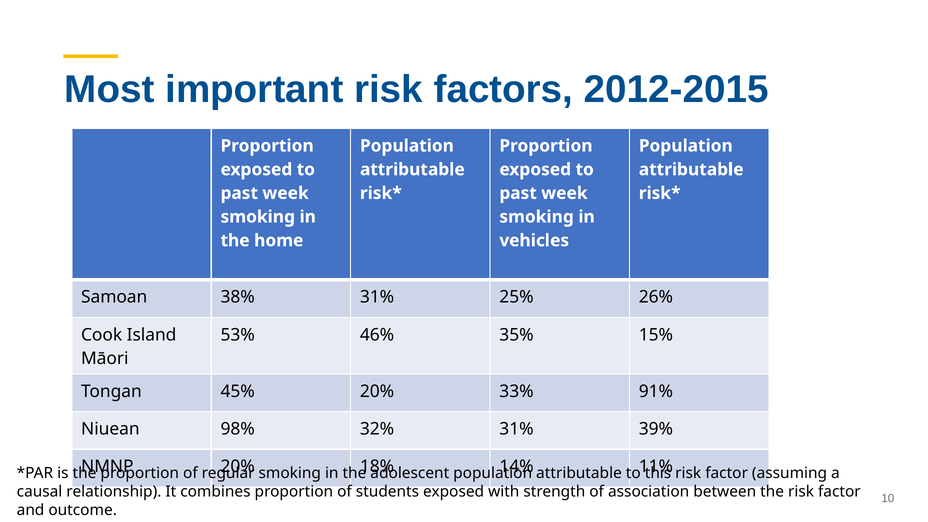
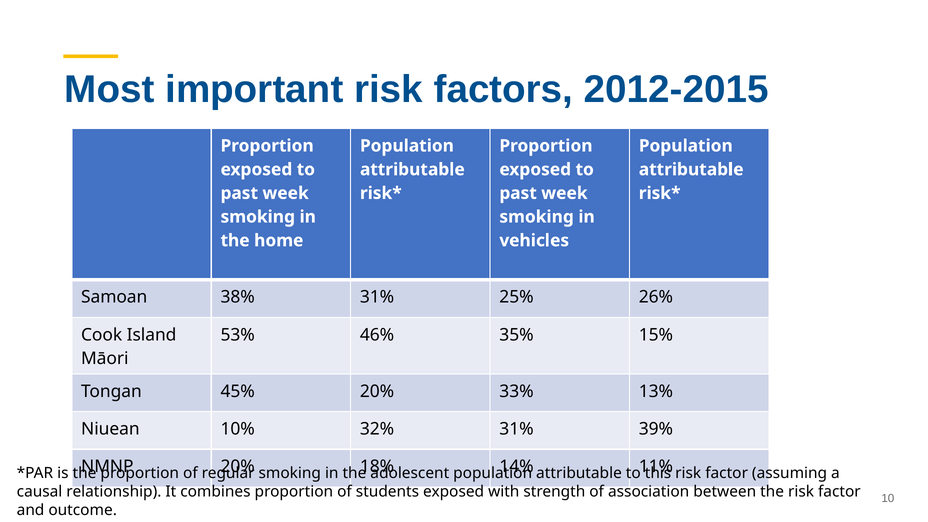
91%: 91% -> 13% (656, 392)
98%: 98% -> 10% (238, 429)
